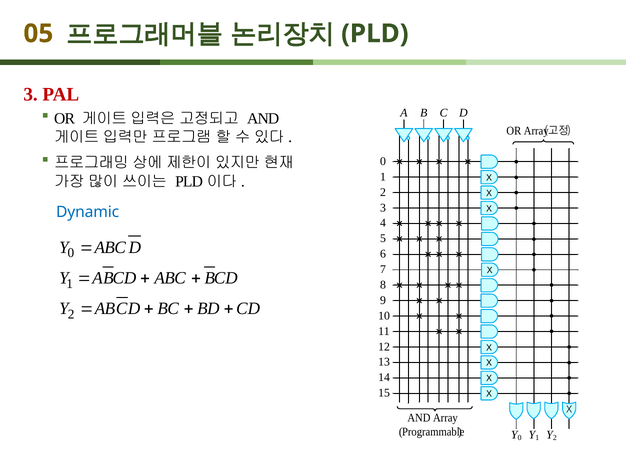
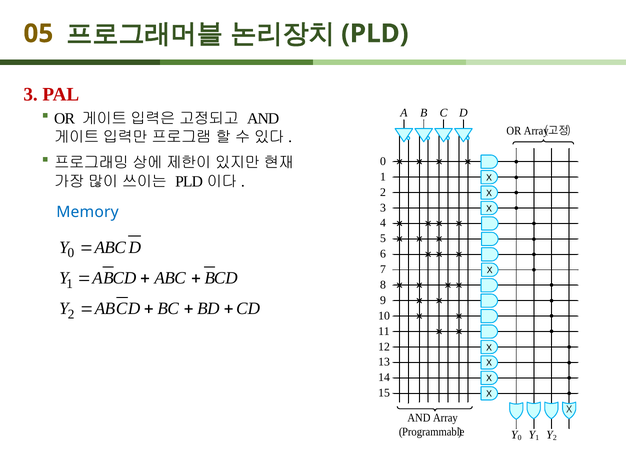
Dynamic: Dynamic -> Memory (87, 212)
